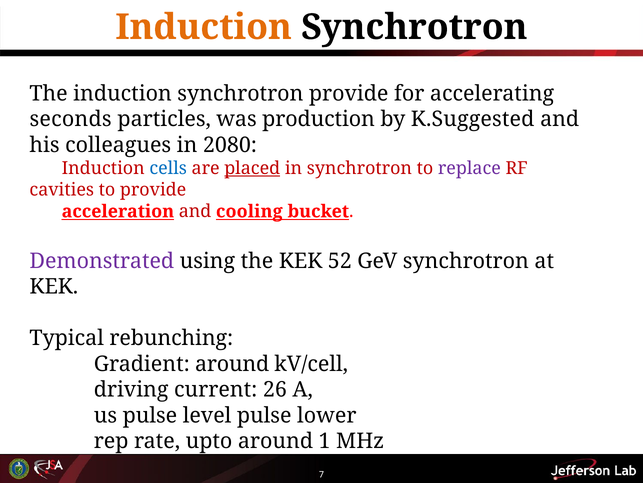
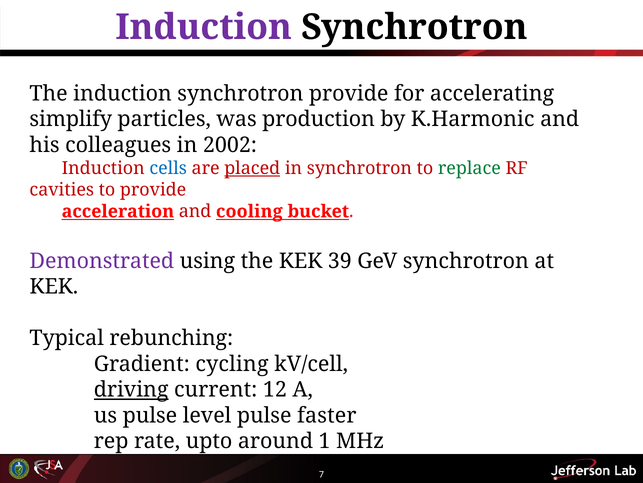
Induction colour: orange -> purple (204, 27)
seconds: seconds -> simplify (71, 119)
K.Suggested: K.Suggested -> K.Harmonic (473, 119)
2080: 2080 -> 2002 (230, 145)
replace colour: purple -> green (469, 168)
52: 52 -> 39 (340, 261)
Gradient around: around -> cycling (232, 364)
driving underline: none -> present (131, 389)
26: 26 -> 12 (275, 389)
lower: lower -> faster (327, 415)
